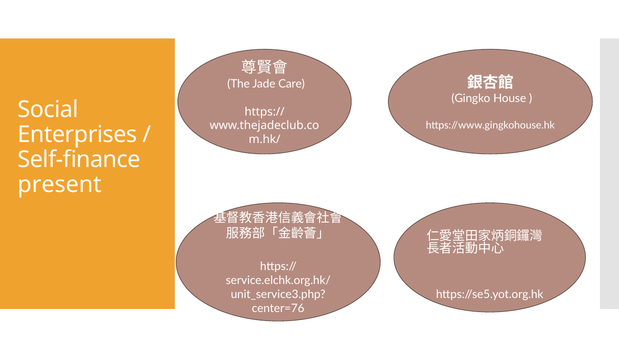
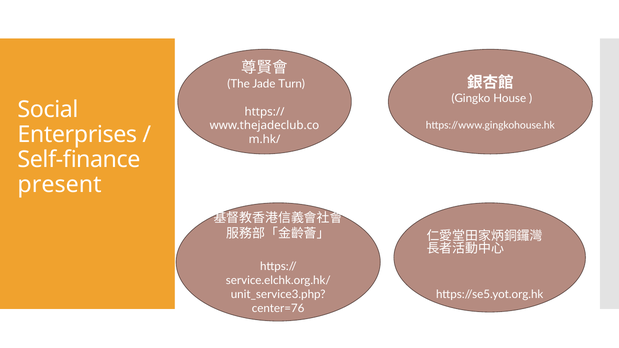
Care: Care -> Turn (292, 84)
